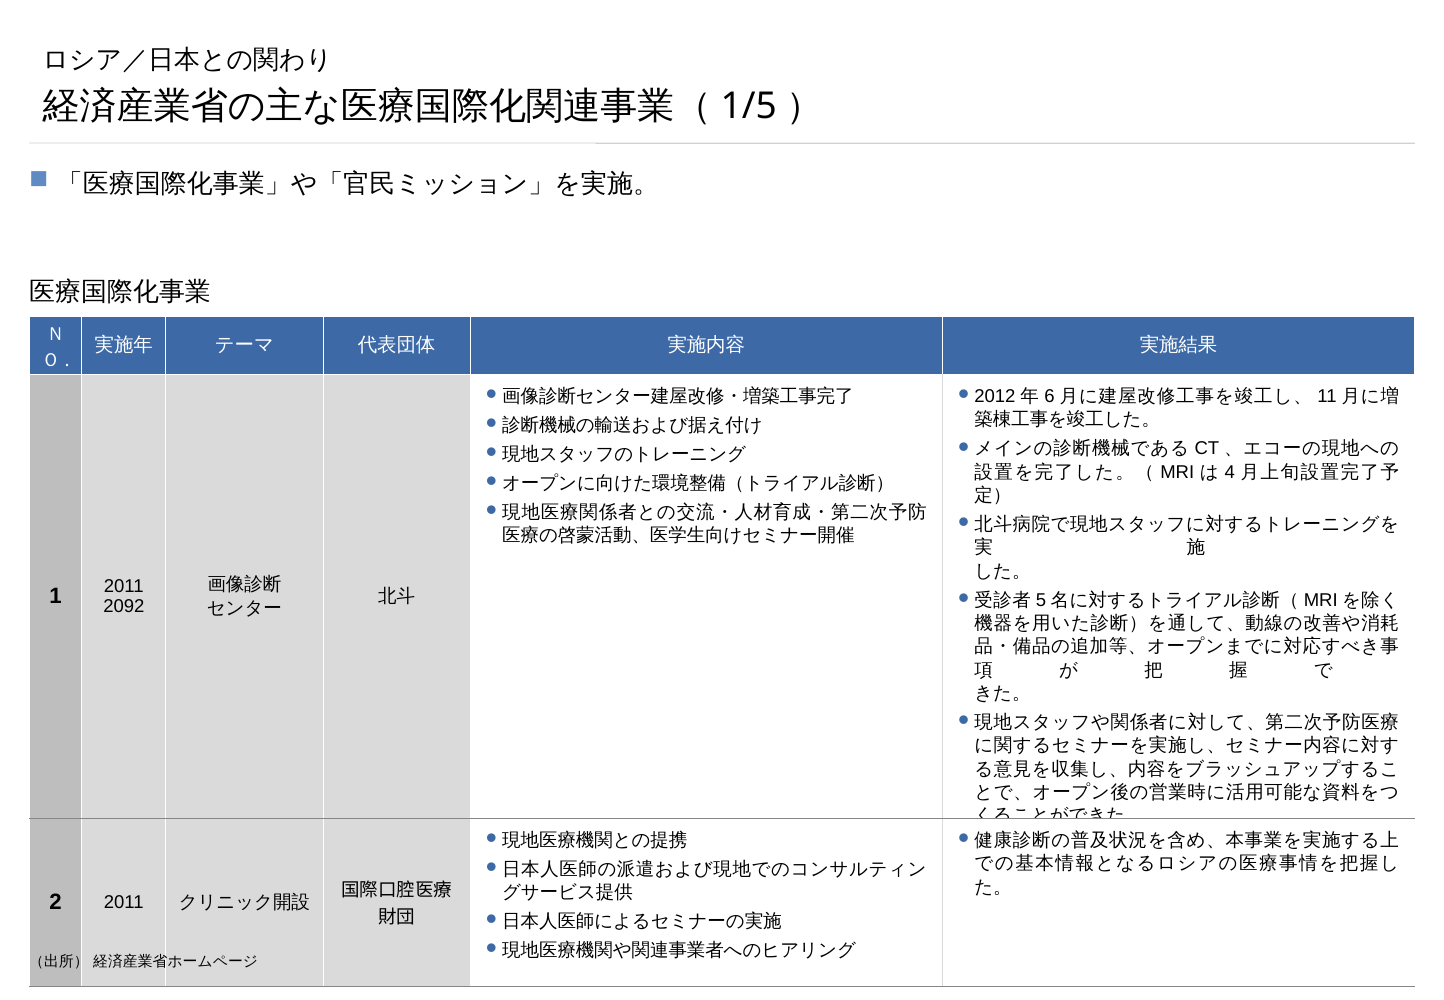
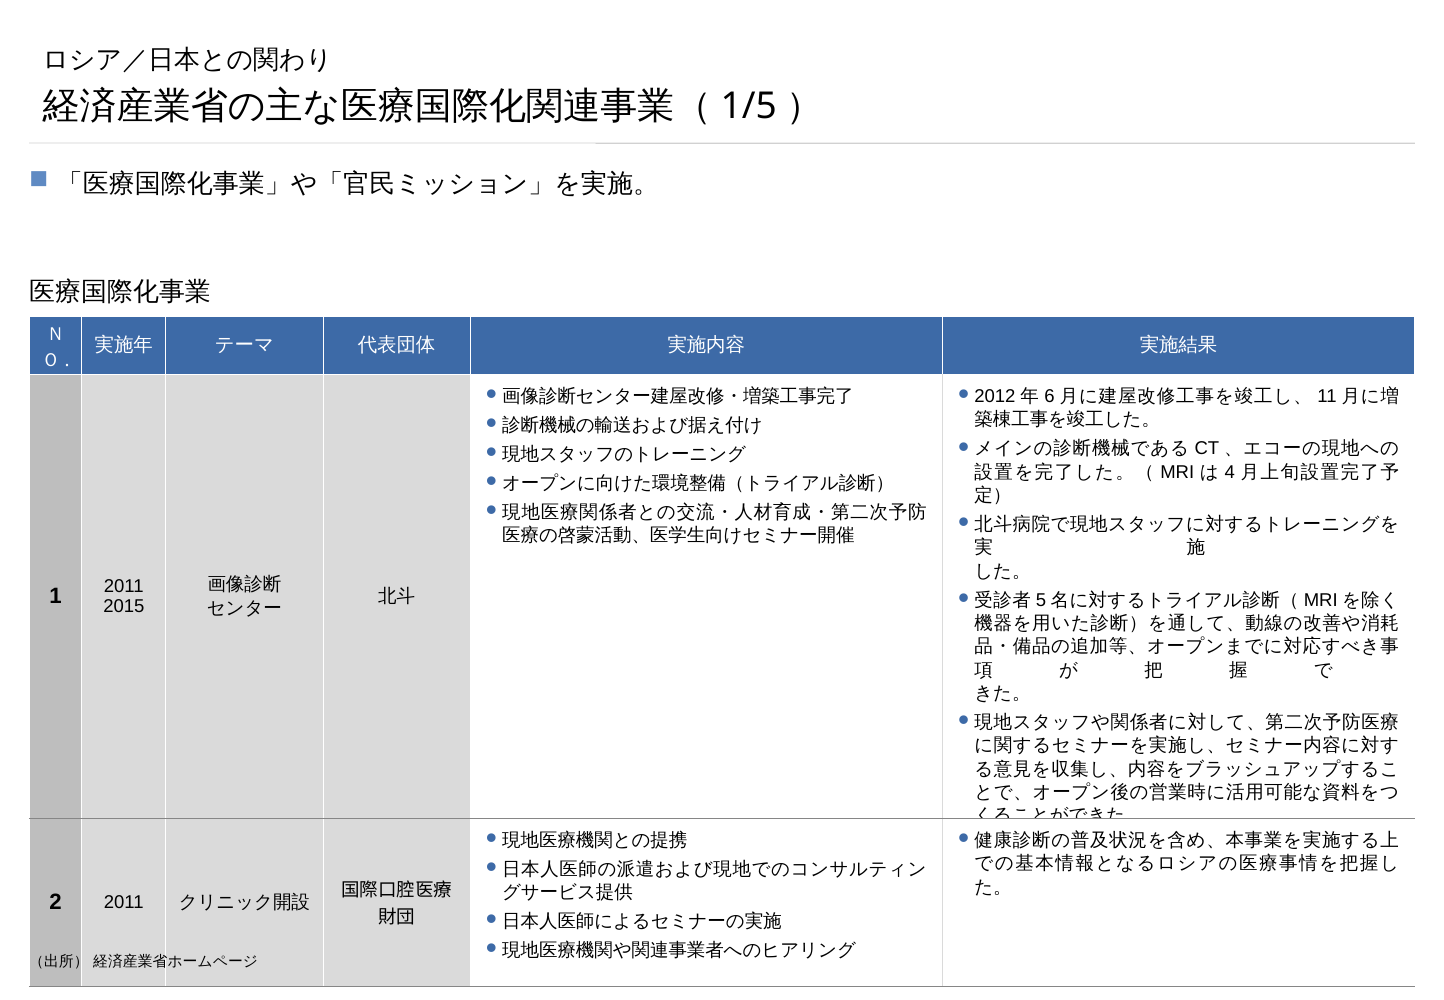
2092: 2092 -> 2015 (124, 607)
